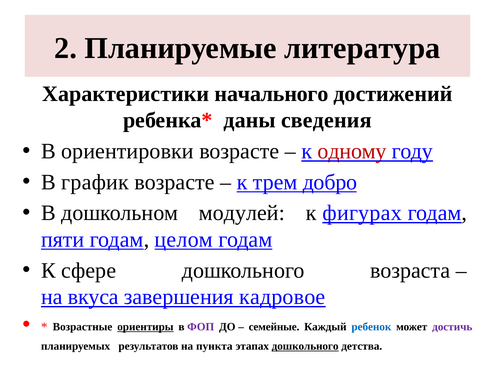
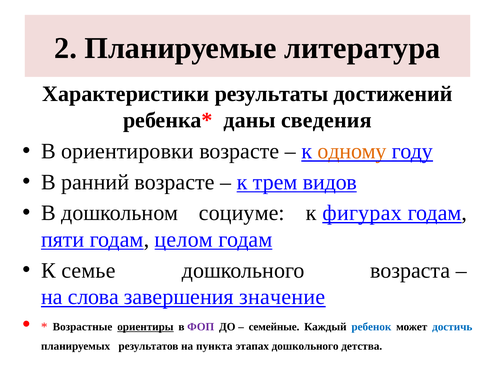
начального: начального -> результаты (272, 94)
одному colour: red -> orange (352, 151)
график: график -> ранний (95, 182)
добро: добро -> видов (330, 182)
модулей: модулей -> социуме (242, 213)
сфере: сфере -> семье (89, 270)
вкуса: вкуса -> слова (93, 296)
кадровое: кадровое -> значение (282, 296)
достичь colour: purple -> blue (452, 326)
дошкольного underline: present -> none (305, 345)
